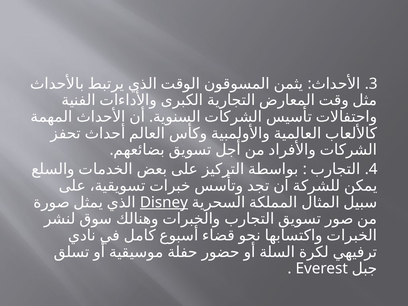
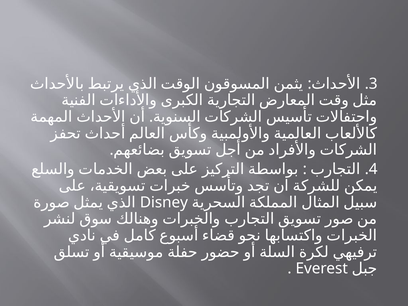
Disney underline: present -> none (164, 202)
